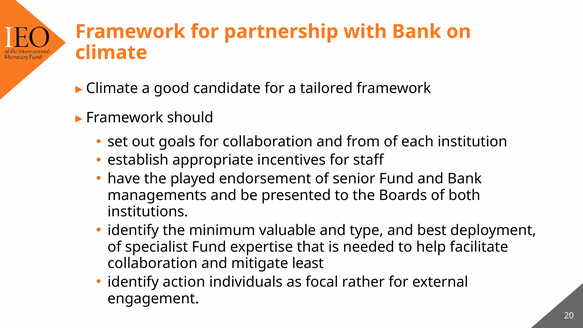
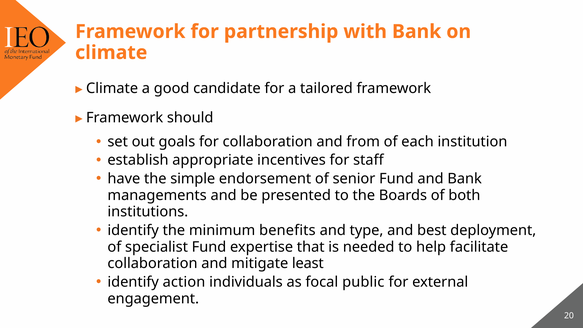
played: played -> simple (193, 179)
valuable: valuable -> benefits (287, 230)
rather: rather -> public (363, 282)
